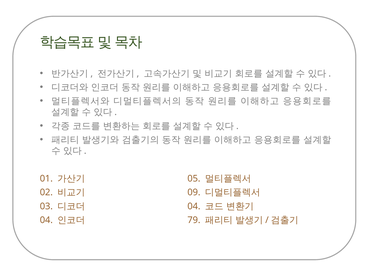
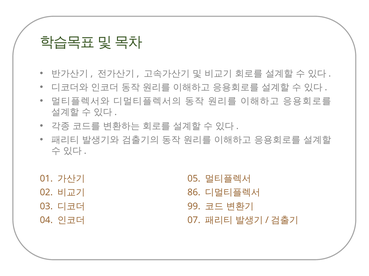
09: 09 -> 86 (194, 193)
04: 04 -> 99 (194, 207)
79: 79 -> 07 (194, 221)
